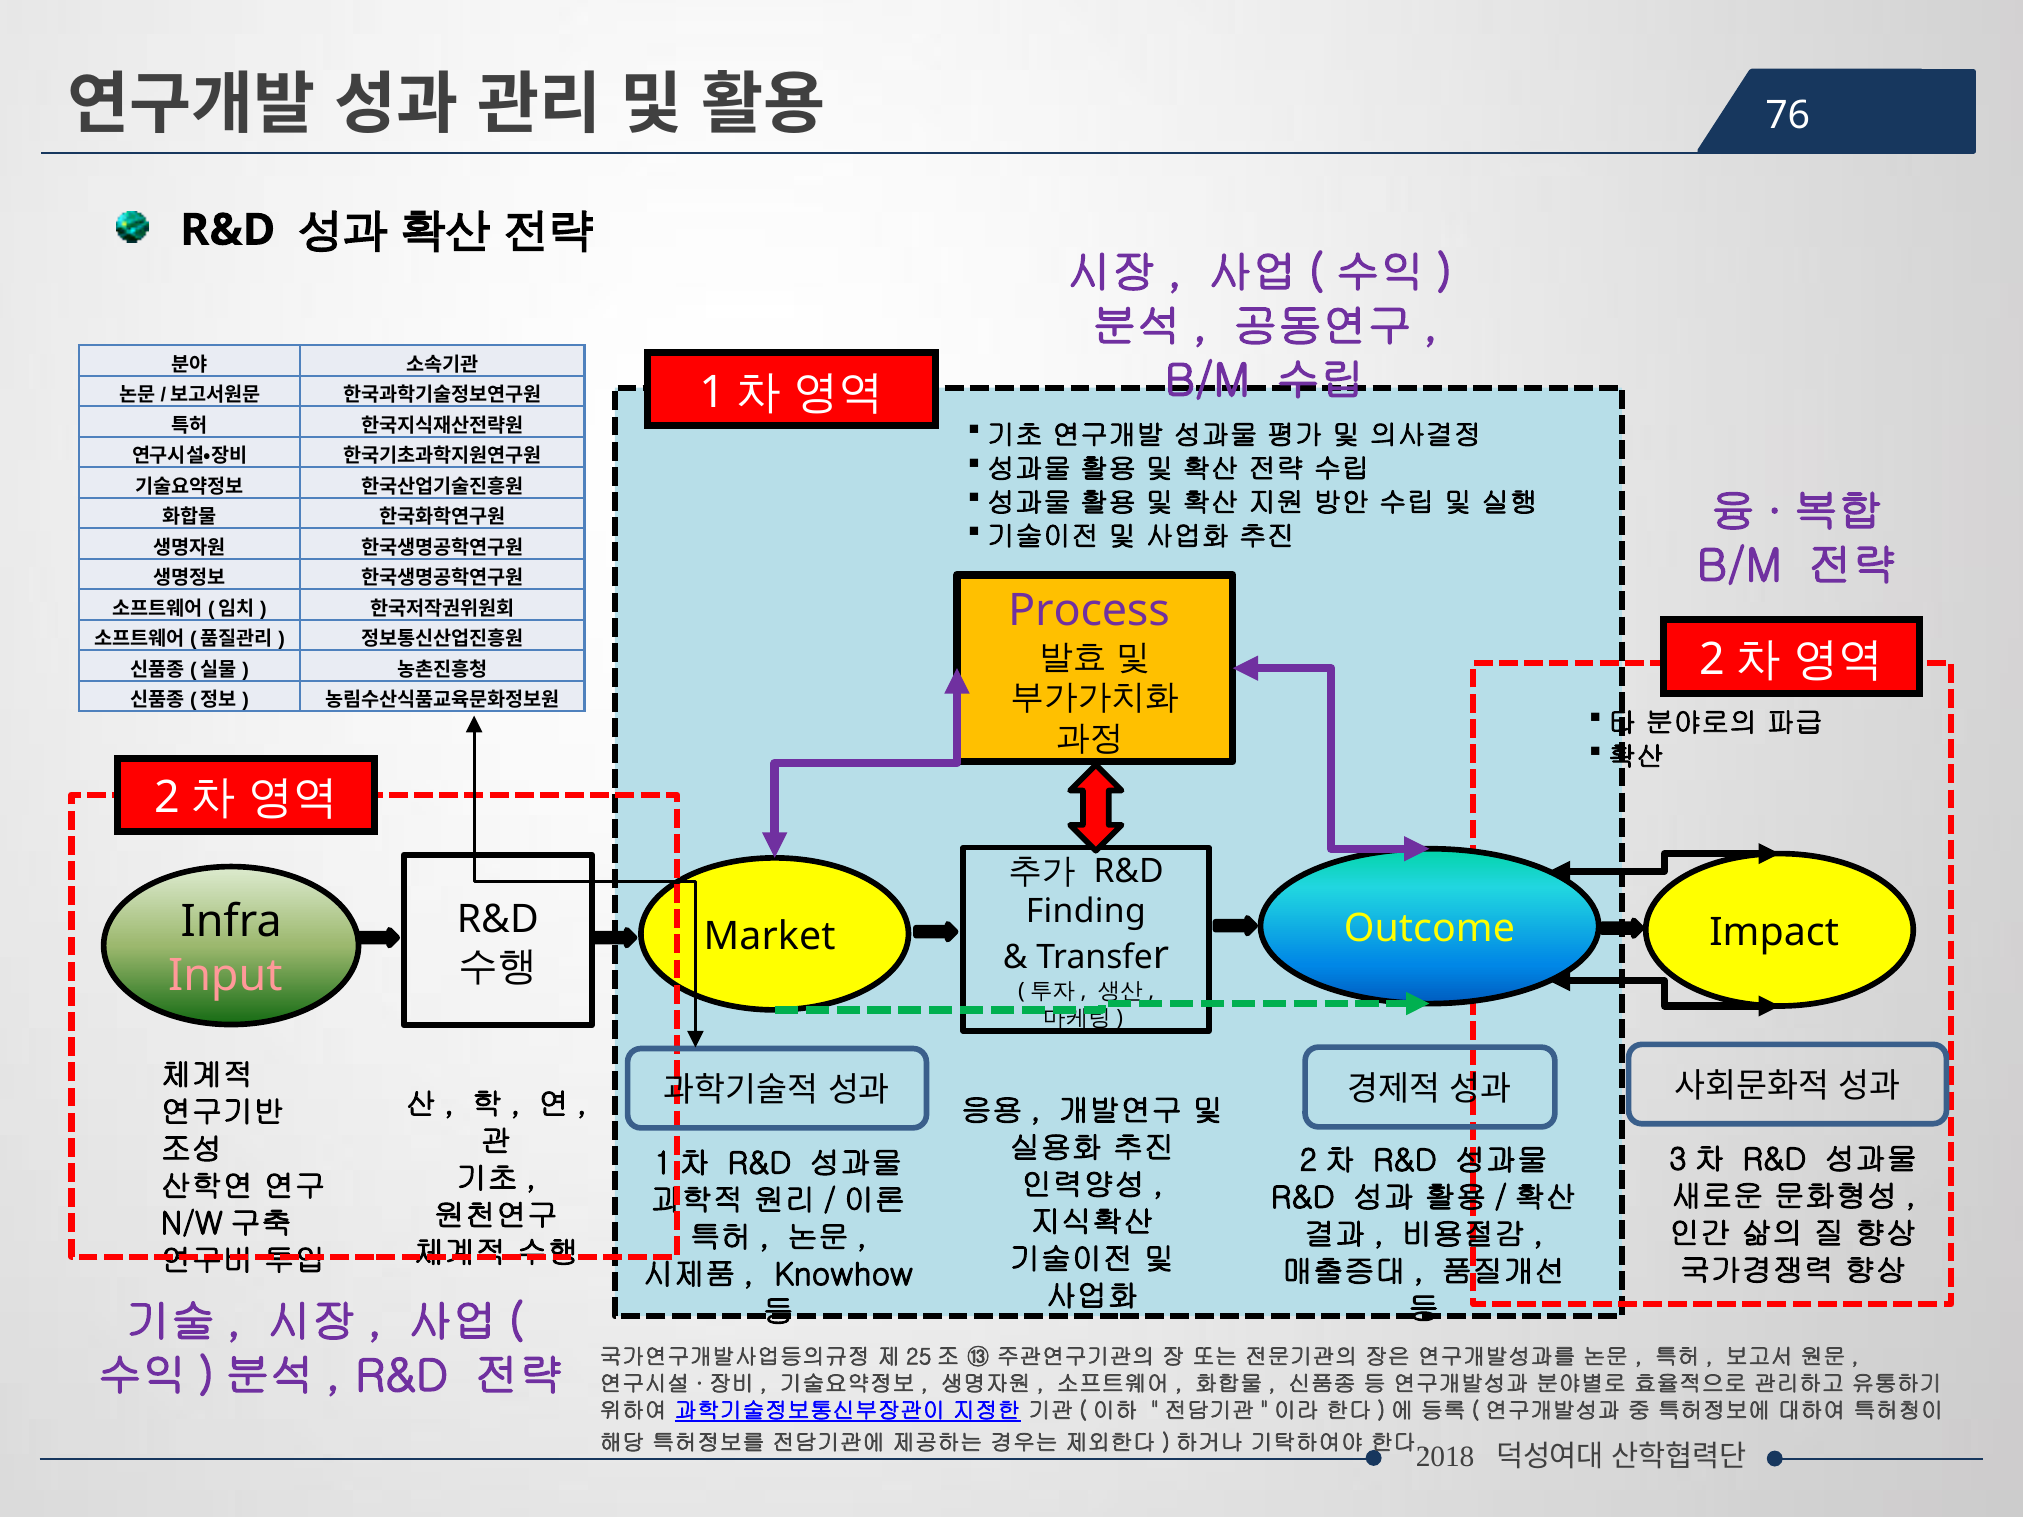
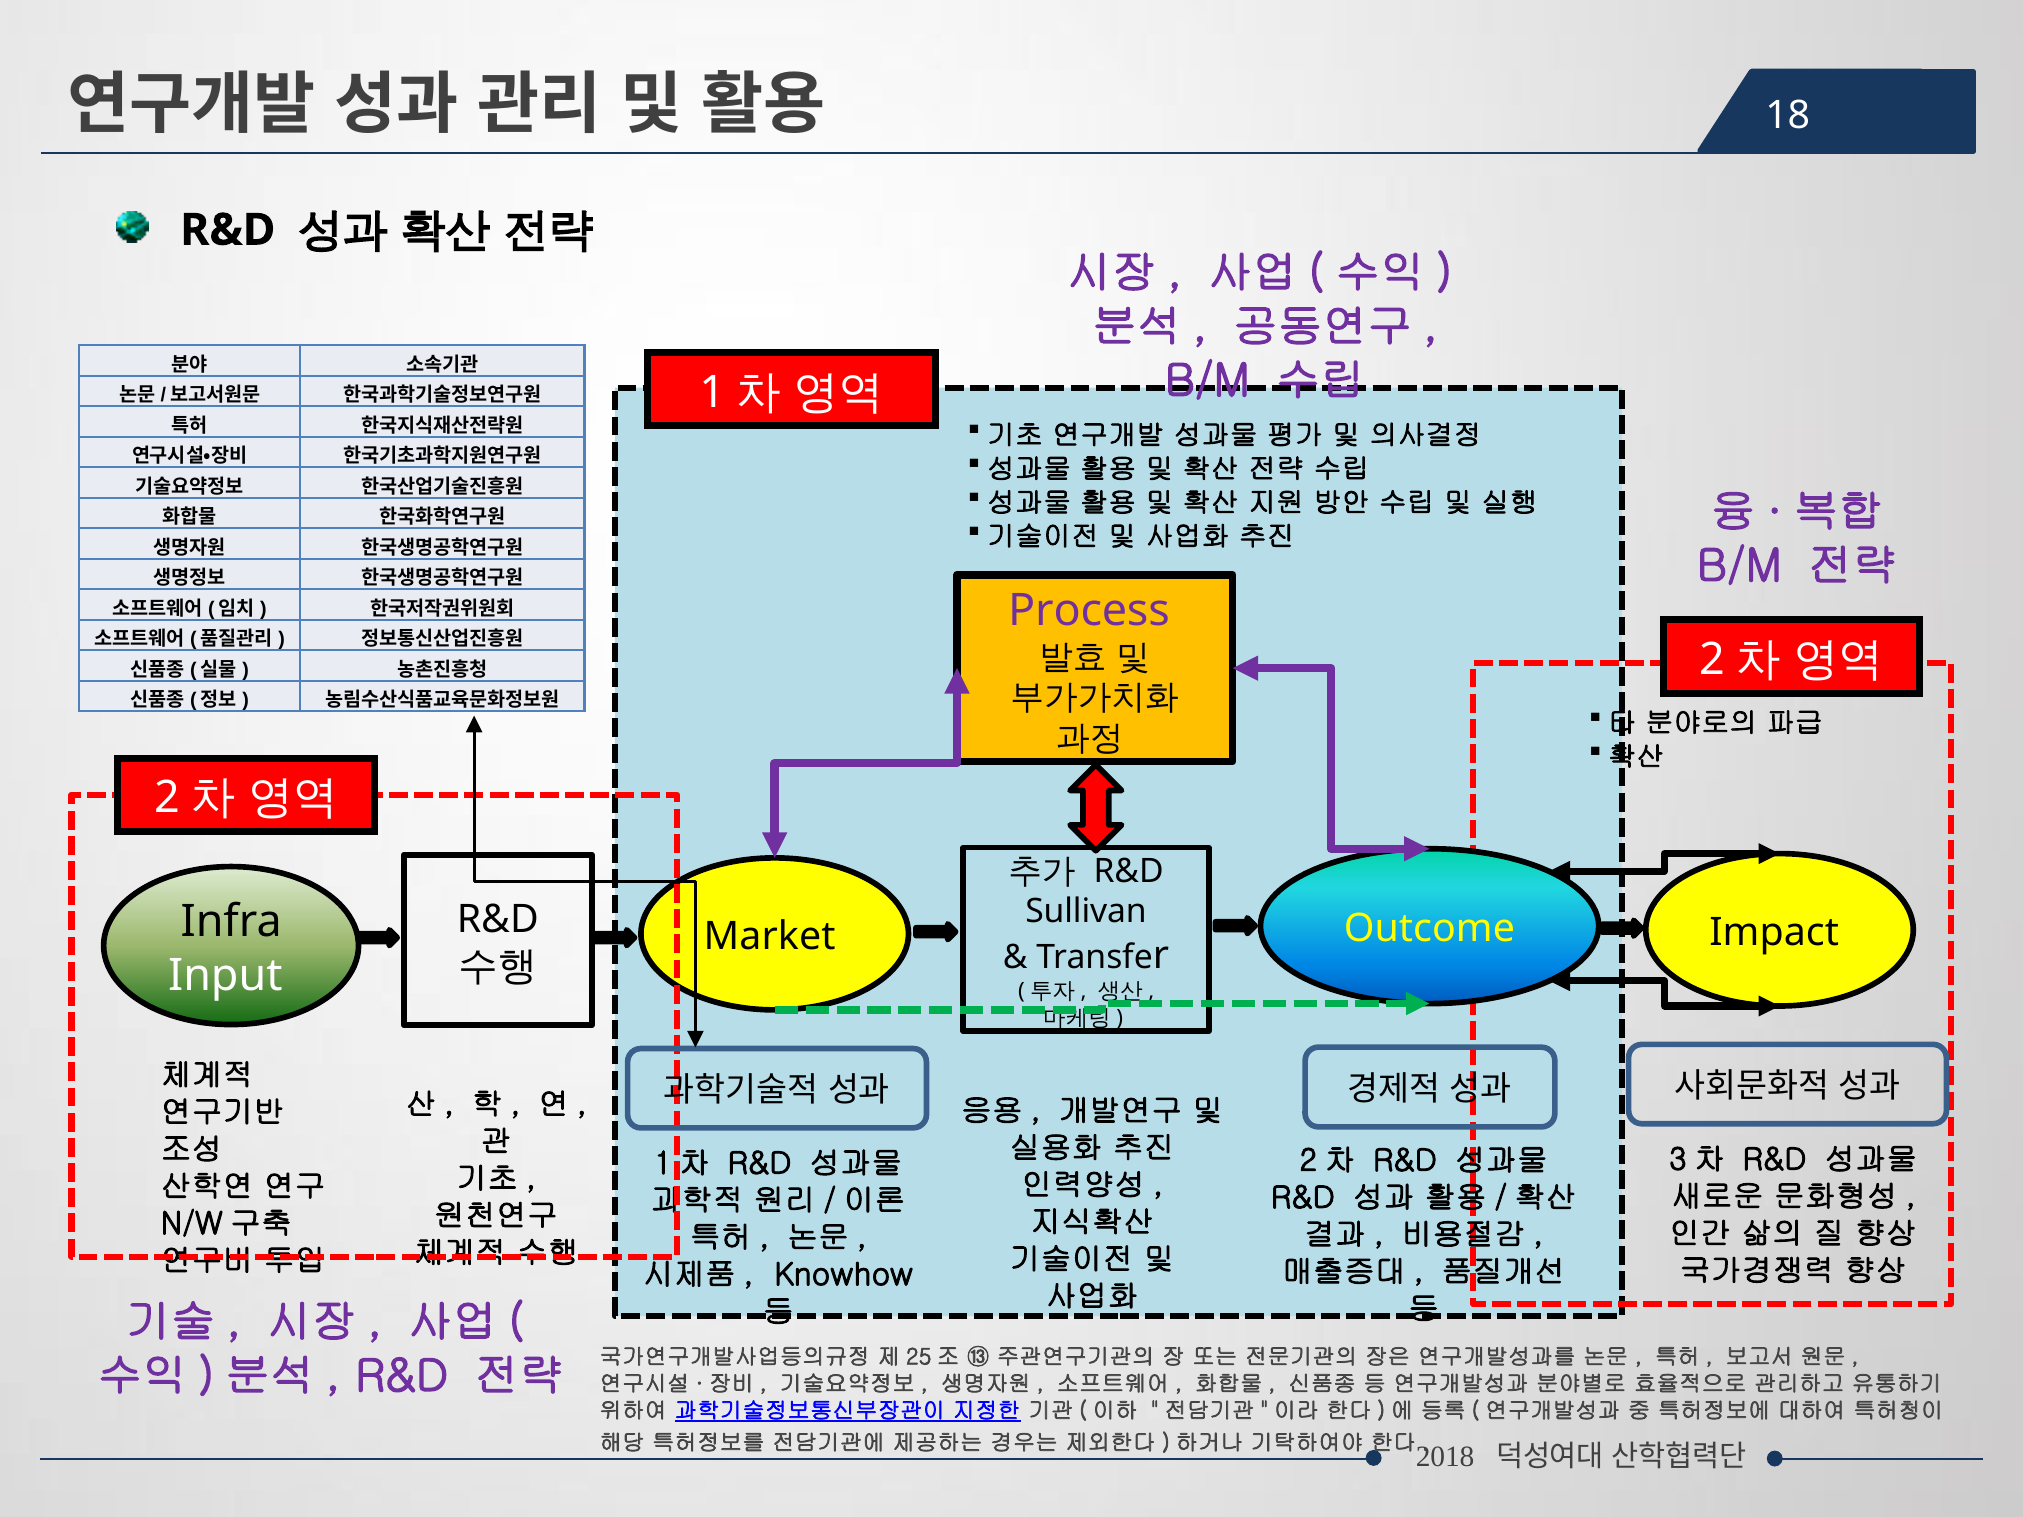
76: 76 -> 18 (1788, 115)
Finding: Finding -> Sullivan (1086, 912)
Input colour: pink -> white (225, 976)
